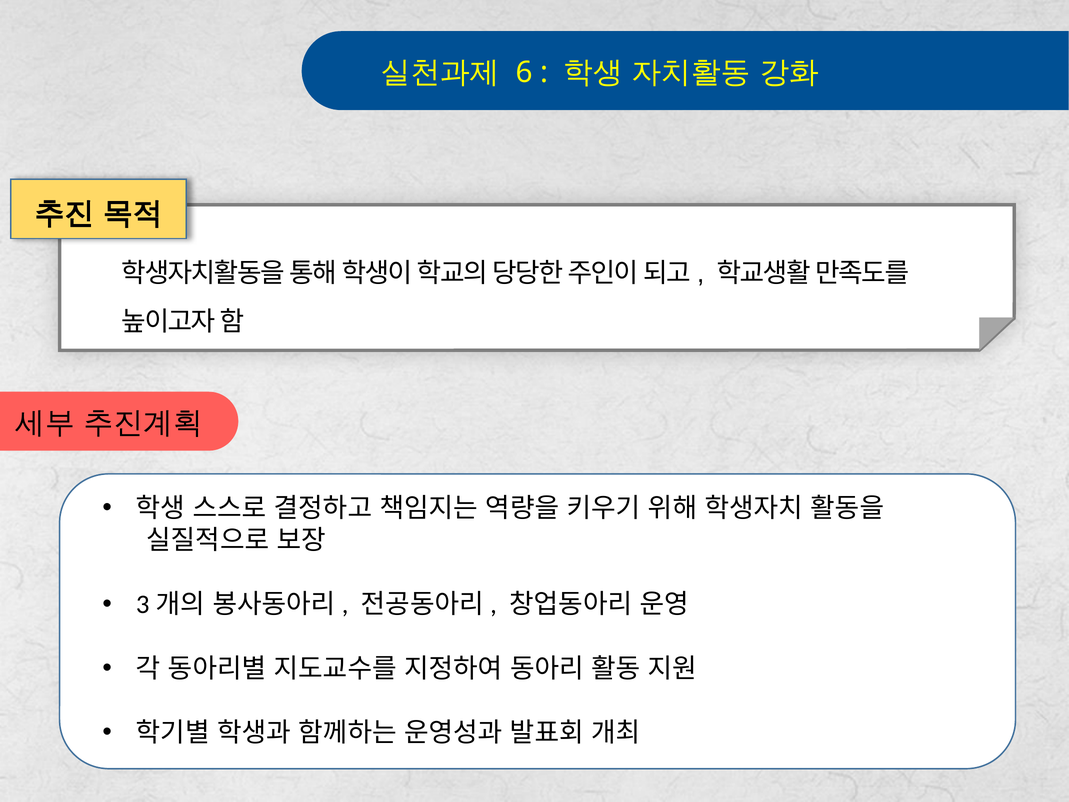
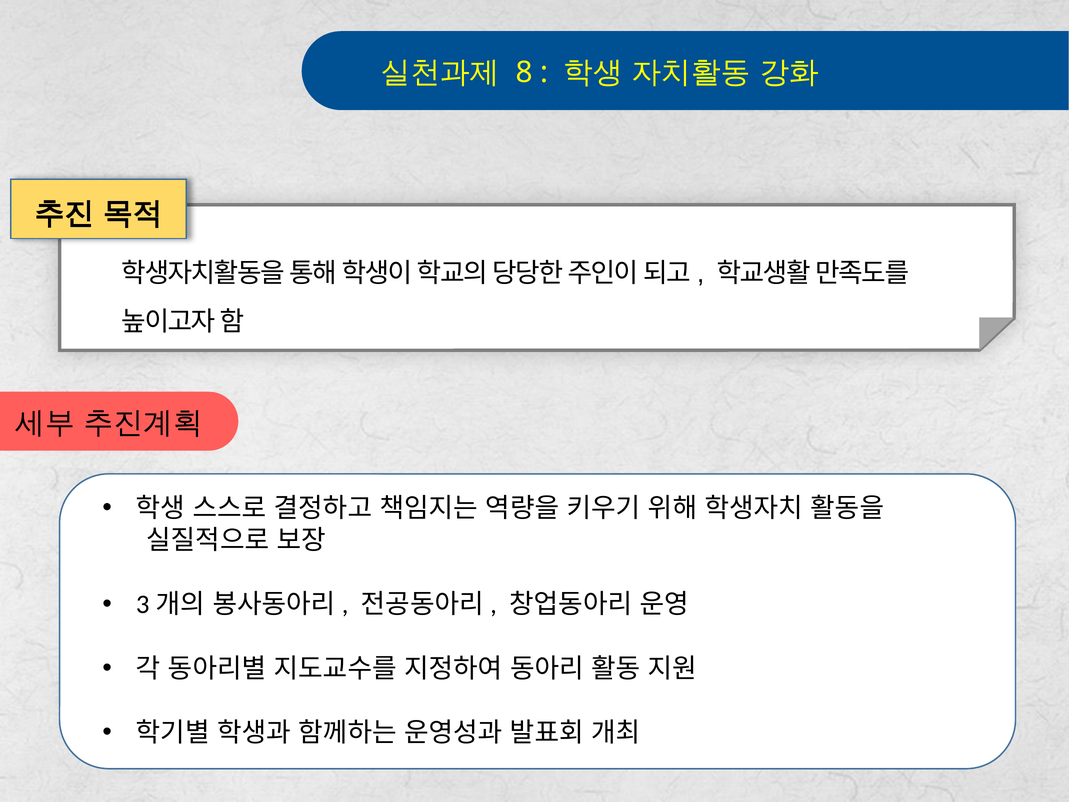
6: 6 -> 8 (524, 72)
